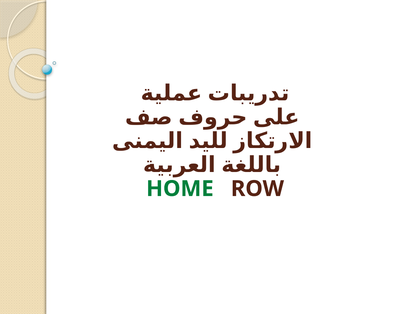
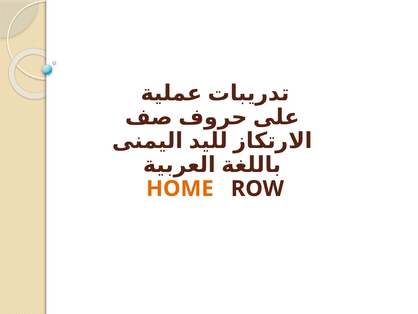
HOME colour: green -> orange (180, 188)
